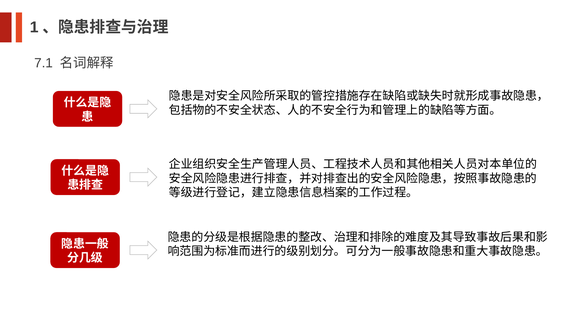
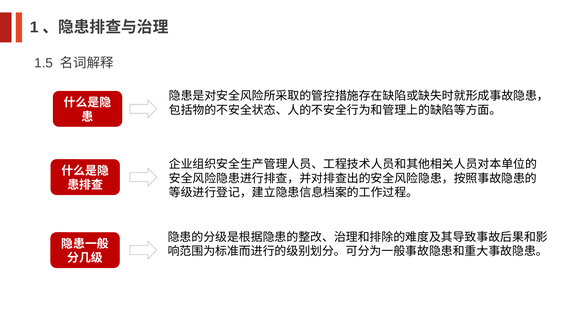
7.1: 7.1 -> 1.5 (44, 63)
